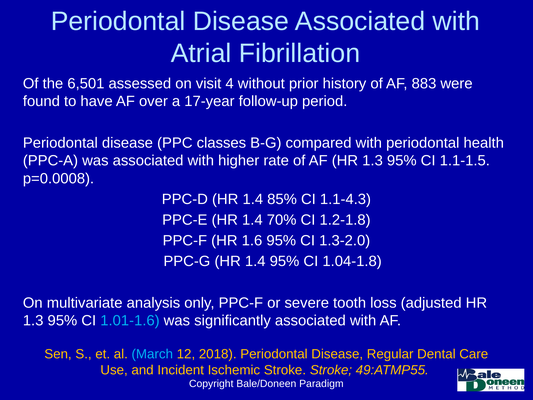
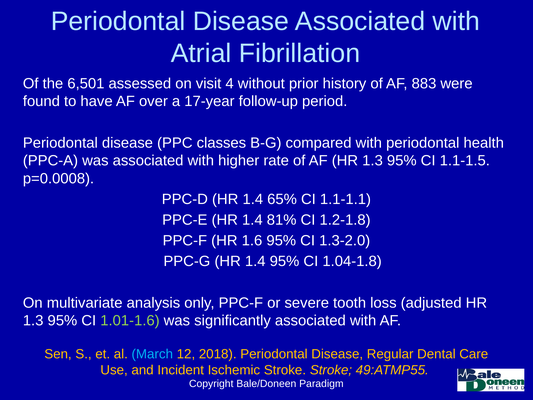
85%: 85% -> 65% (282, 199)
1.1-4.3: 1.1-4.3 -> 1.1-1.1 (345, 199)
70%: 70% -> 81% (282, 220)
1.01-1.6 colour: light blue -> light green (130, 321)
